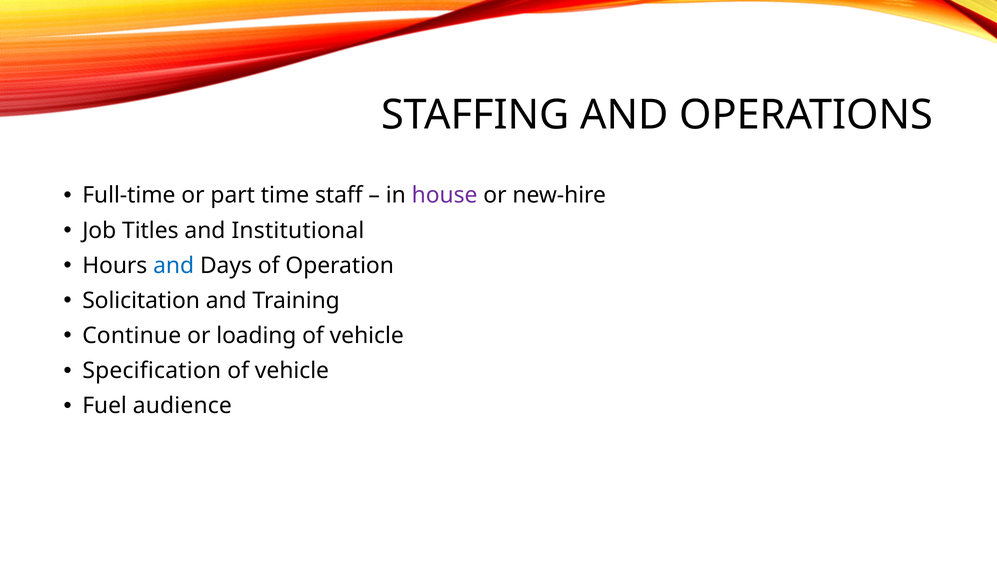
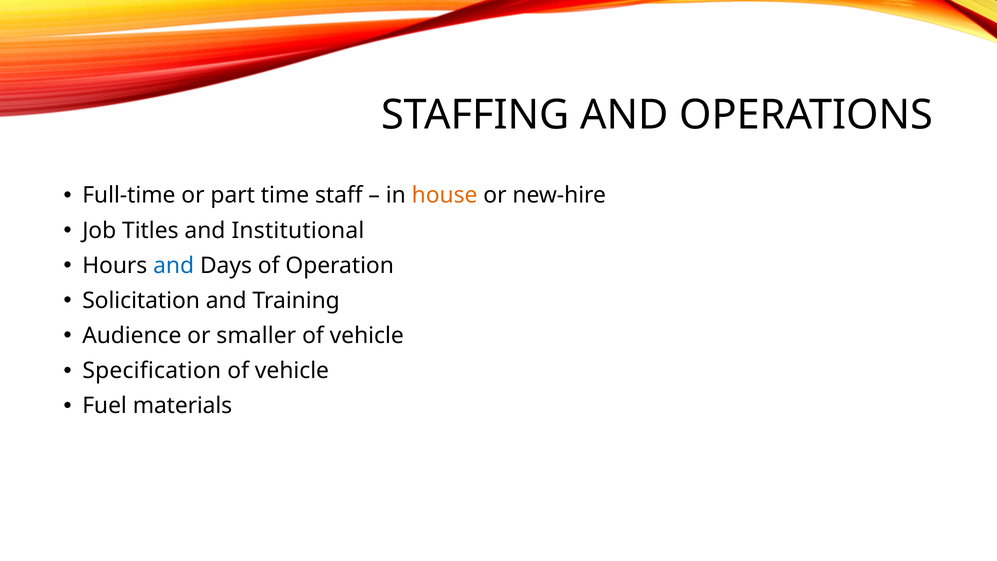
house colour: purple -> orange (445, 195)
Continue: Continue -> Audience (132, 336)
loading: loading -> smaller (256, 336)
audience: audience -> materials (182, 406)
